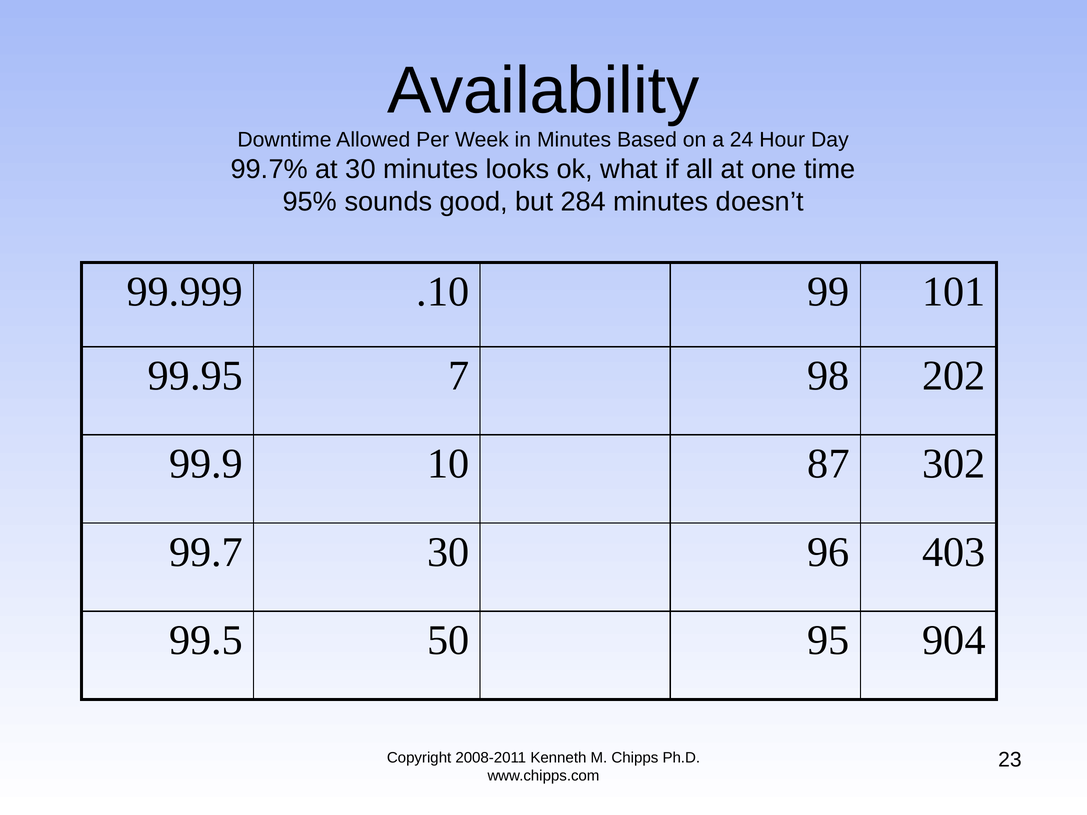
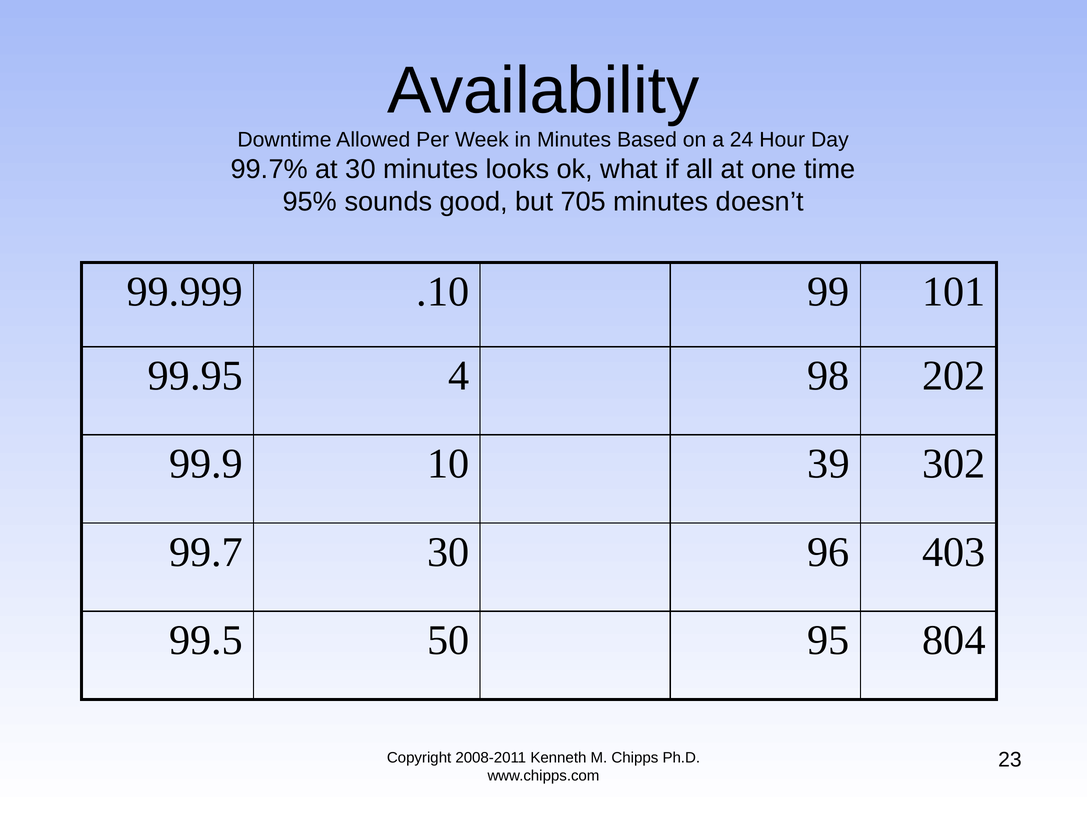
284: 284 -> 705 (583, 202)
7: 7 -> 4 (459, 376)
87: 87 -> 39 (829, 464)
904: 904 -> 804 (954, 641)
